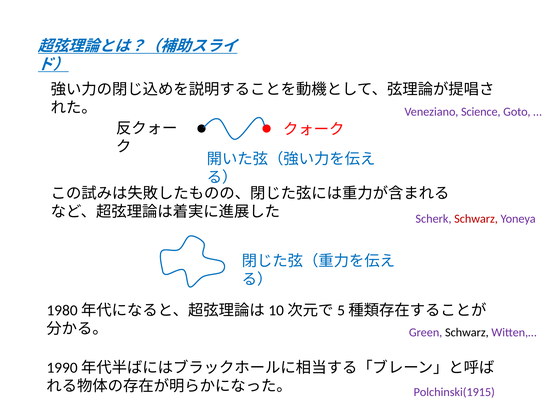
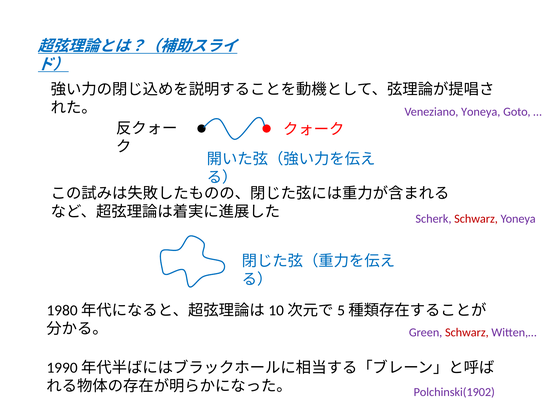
Veneziano Science: Science -> Yoneya (481, 112)
Schwarz colour: black -> red (467, 333)
Polchinski(1915: Polchinski(1915 -> Polchinski(1902 (454, 392)
